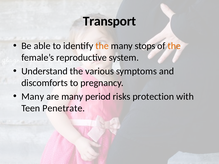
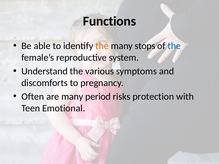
Transport: Transport -> Functions (109, 21)
the colour: orange -> blue (174, 46)
Many: Many -> Often (33, 97)
Penetrate: Penetrate -> Emotional (64, 108)
